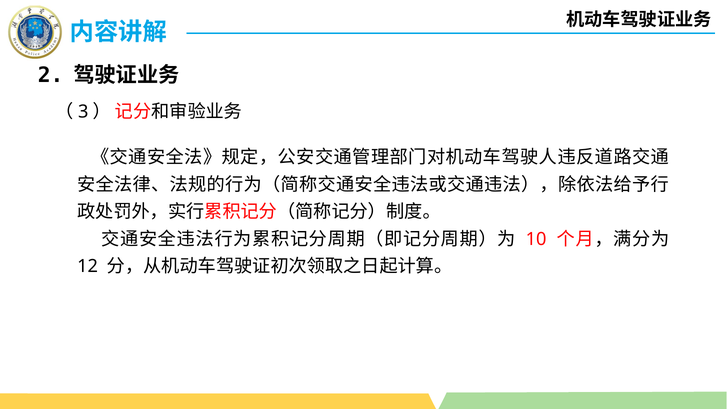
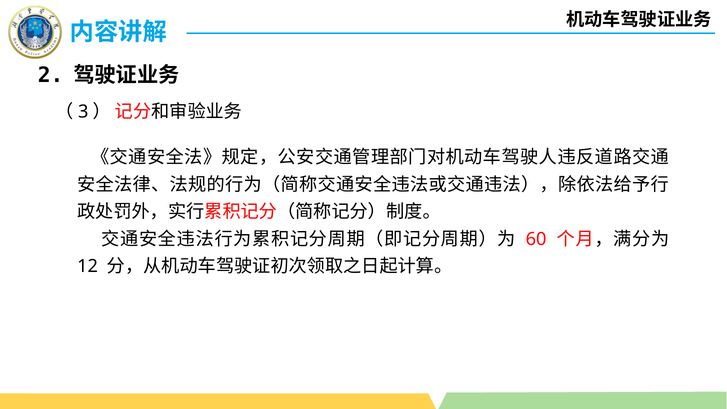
10: 10 -> 60 (536, 239)
